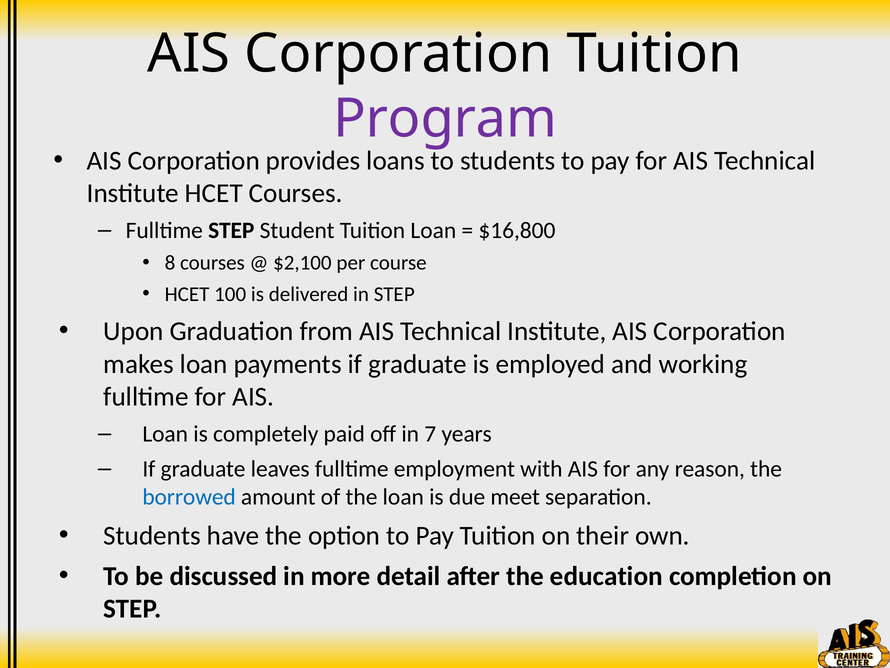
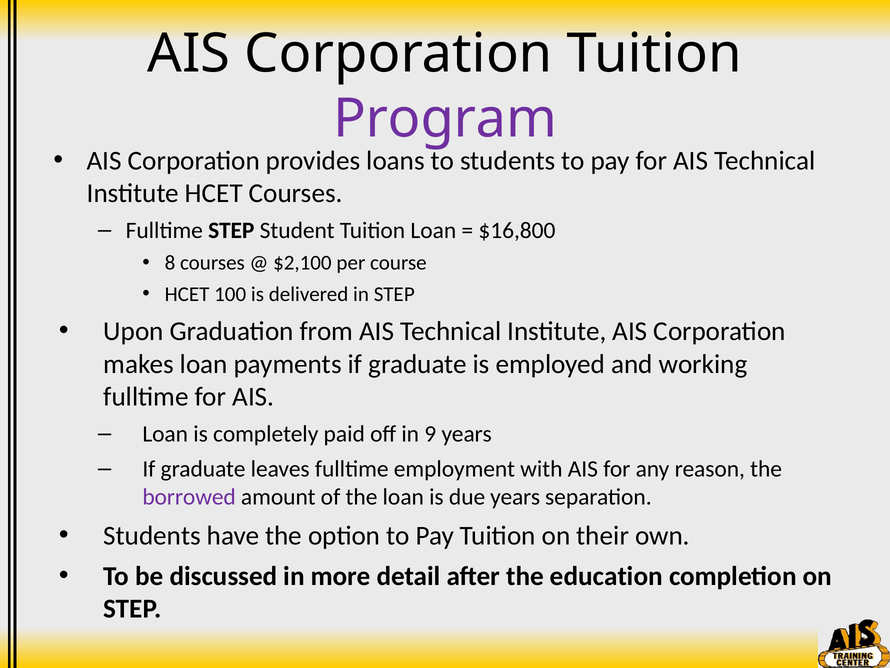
7: 7 -> 9 (430, 434)
borrowed colour: blue -> purple (189, 497)
due meet: meet -> years (515, 497)
